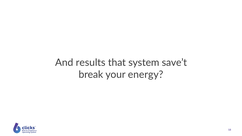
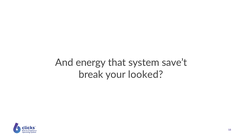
results: results -> energy (91, 63)
energy: energy -> looked (146, 75)
